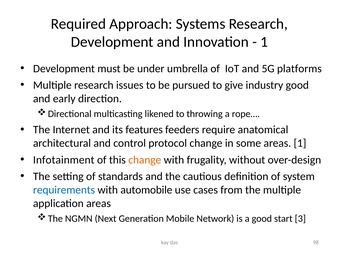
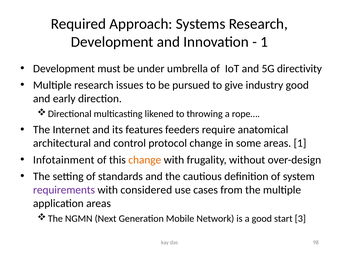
platforms: platforms -> directivity (299, 69)
requirements colour: blue -> purple (64, 190)
automobile: automobile -> considered (146, 190)
